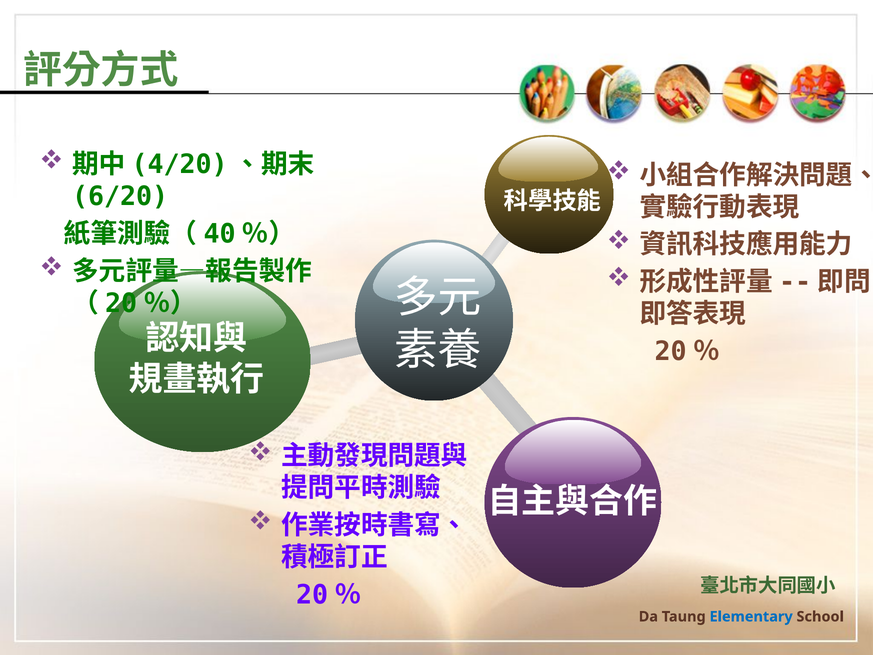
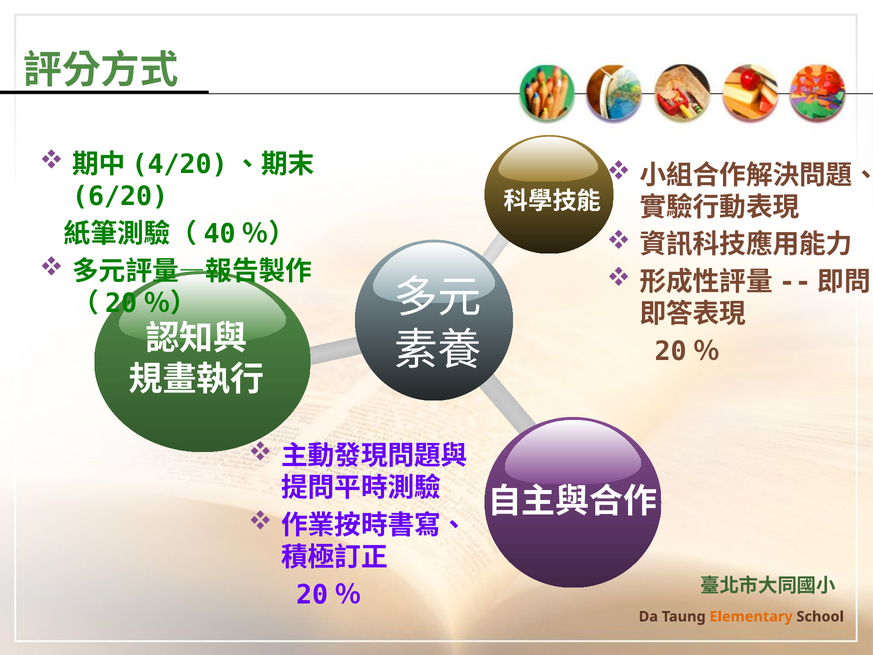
Elementary colour: blue -> orange (751, 616)
